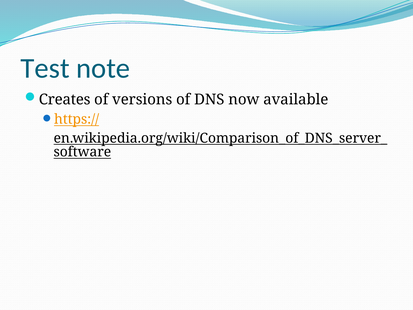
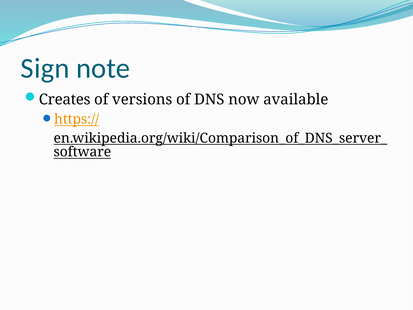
Test: Test -> Sign (45, 68)
